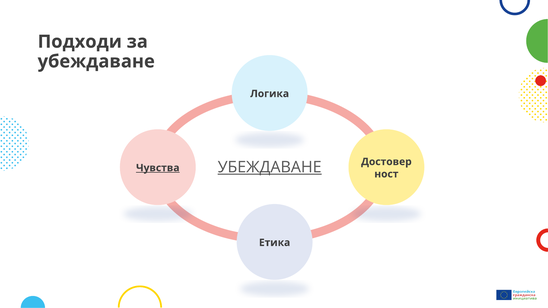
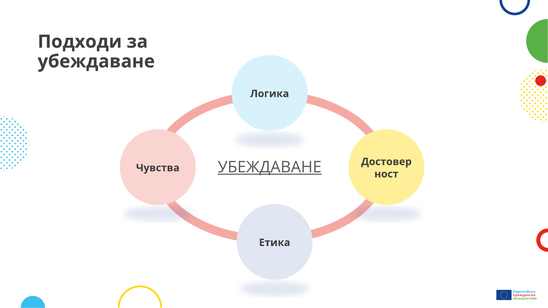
Чувства underline: present -> none (158, 168)
